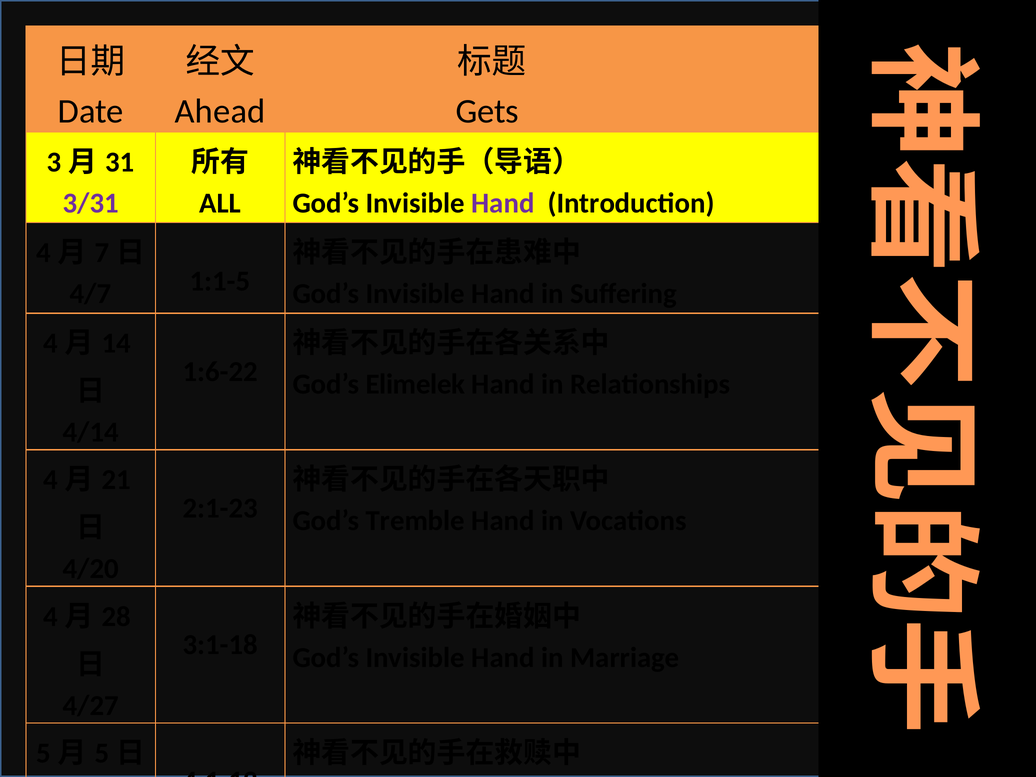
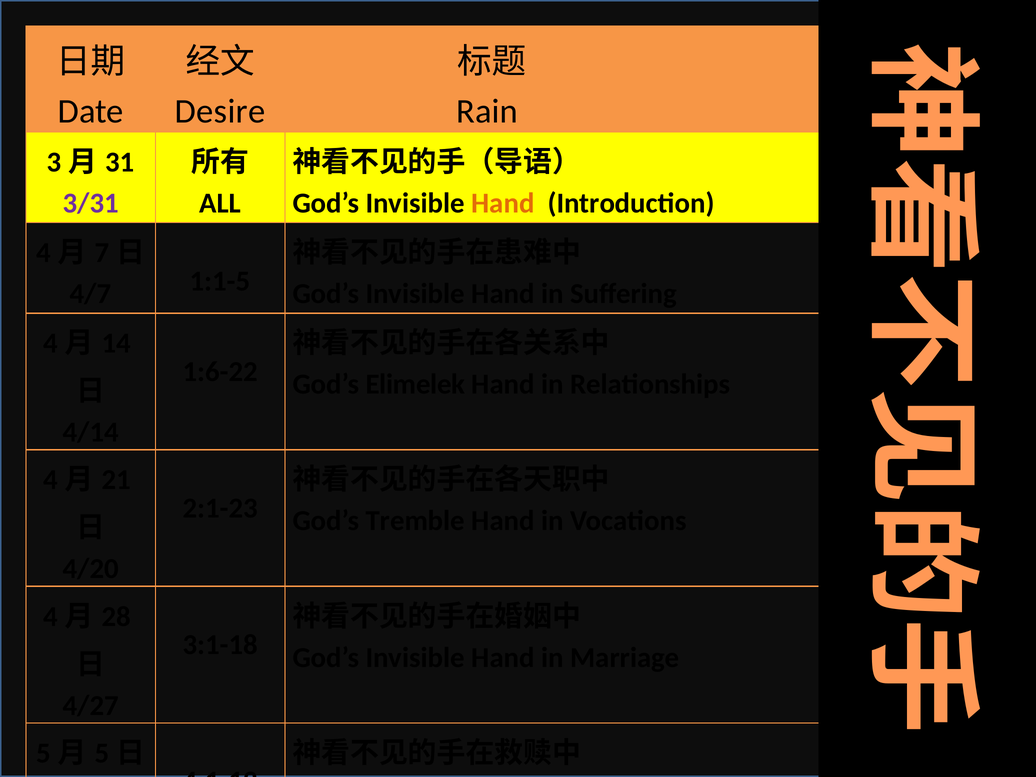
Ahead: Ahead -> Desire (220, 111)
Gets: Gets -> Rain (487, 111)
Hand colour: purple -> orange (503, 203)
